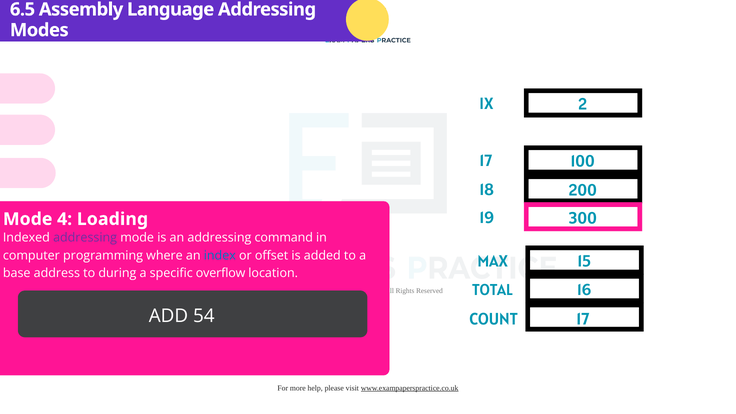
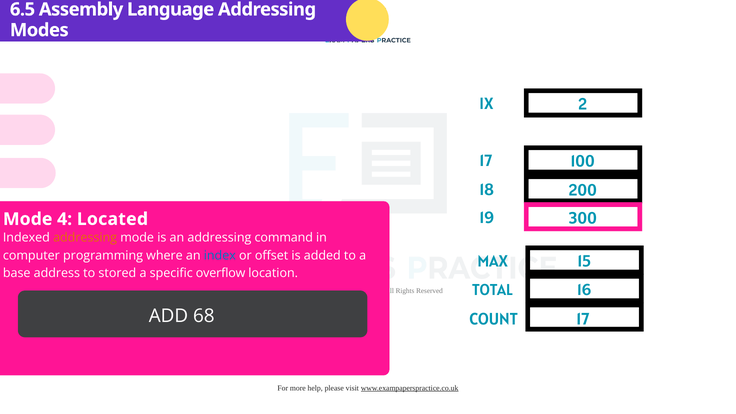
Loading: Loading -> Located (112, 219)
addressing colour: purple -> orange (85, 238)
during: during -> stored (117, 273)
54: 54 -> 68 (204, 316)
